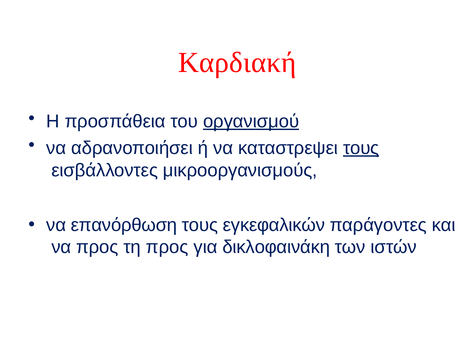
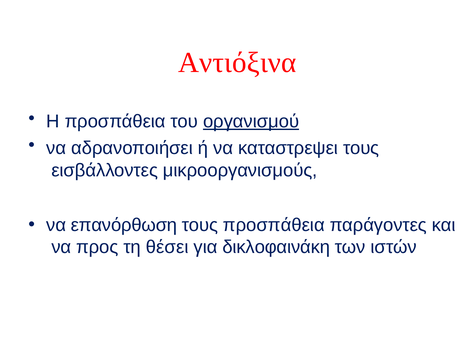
Καρδιακή: Καρδιακή -> Αντιόξινα (237, 62)
τους underline: present -> none (361, 148)
τους εγκεφαλικών: εγκεφαλικών -> προσπάθεια (274, 225)
τη προς: προς -> θέσει (167, 247)
